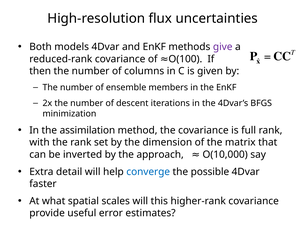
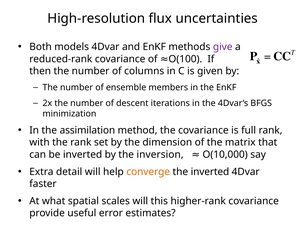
approach: approach -> inversion (160, 154)
converge colour: blue -> orange (148, 172)
the possible: possible -> inverted (210, 172)
